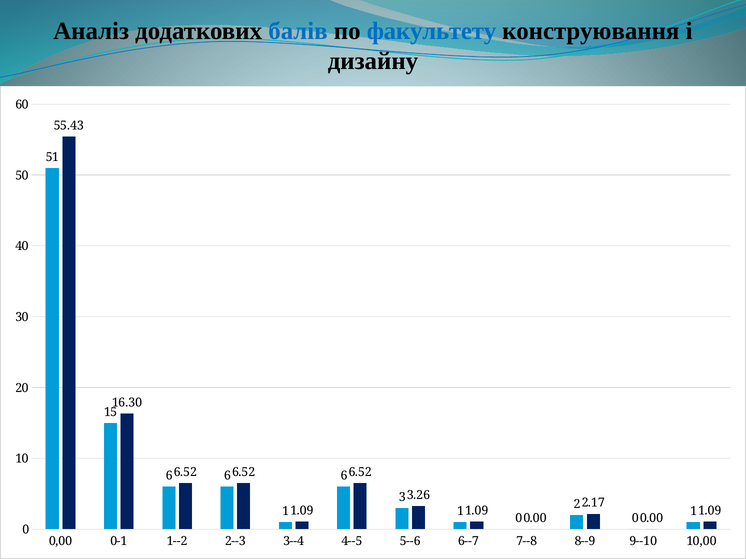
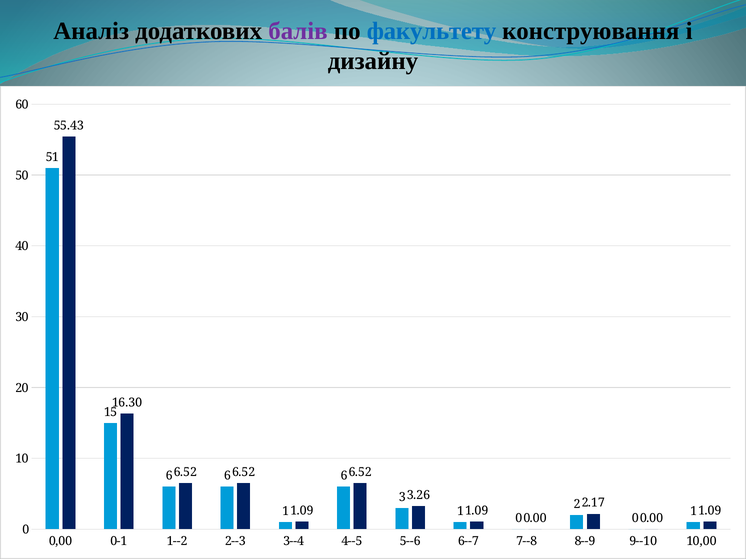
балів colour: blue -> purple (298, 31)
